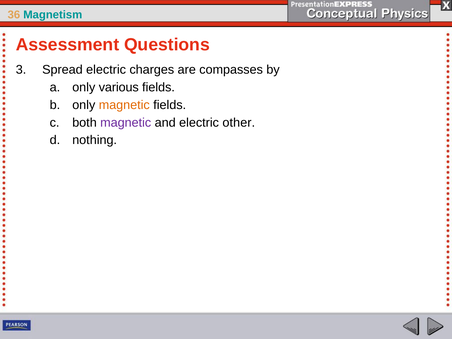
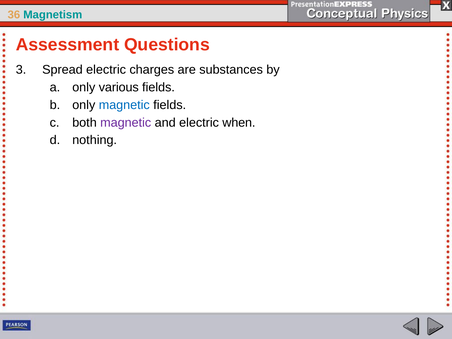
compasses: compasses -> substances (231, 70)
magnetic colour: orange -> blue (124, 105)
other: other -> when (239, 123)
